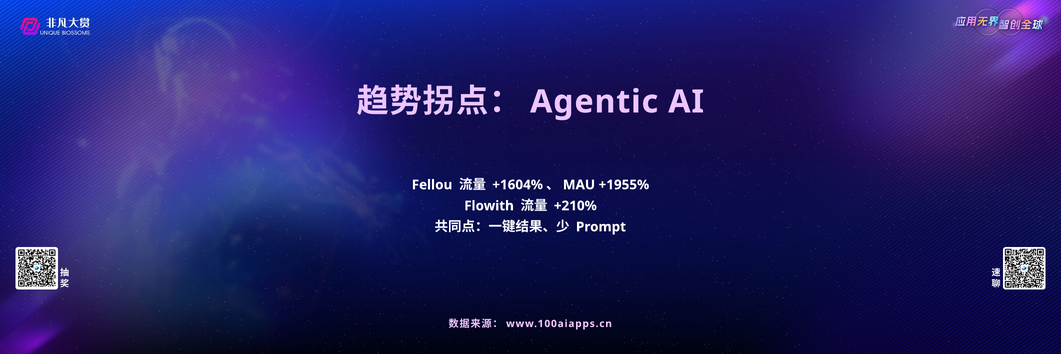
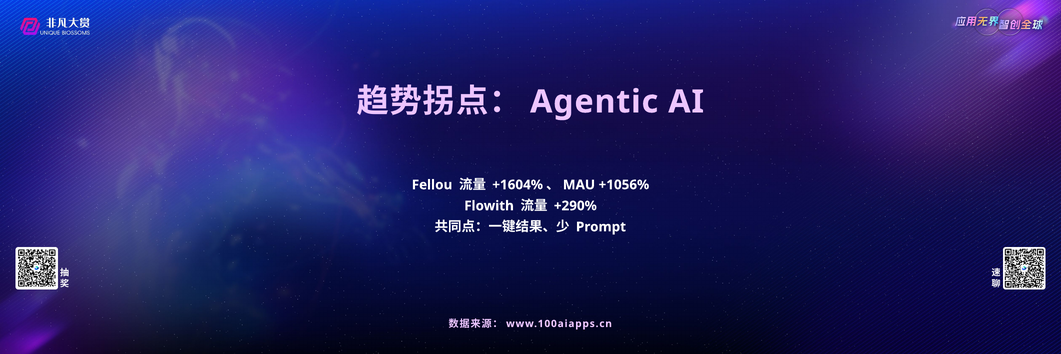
+1955%: +1955% -> +1056% (624, 185)
+210%: +210% -> +290% (575, 206)
